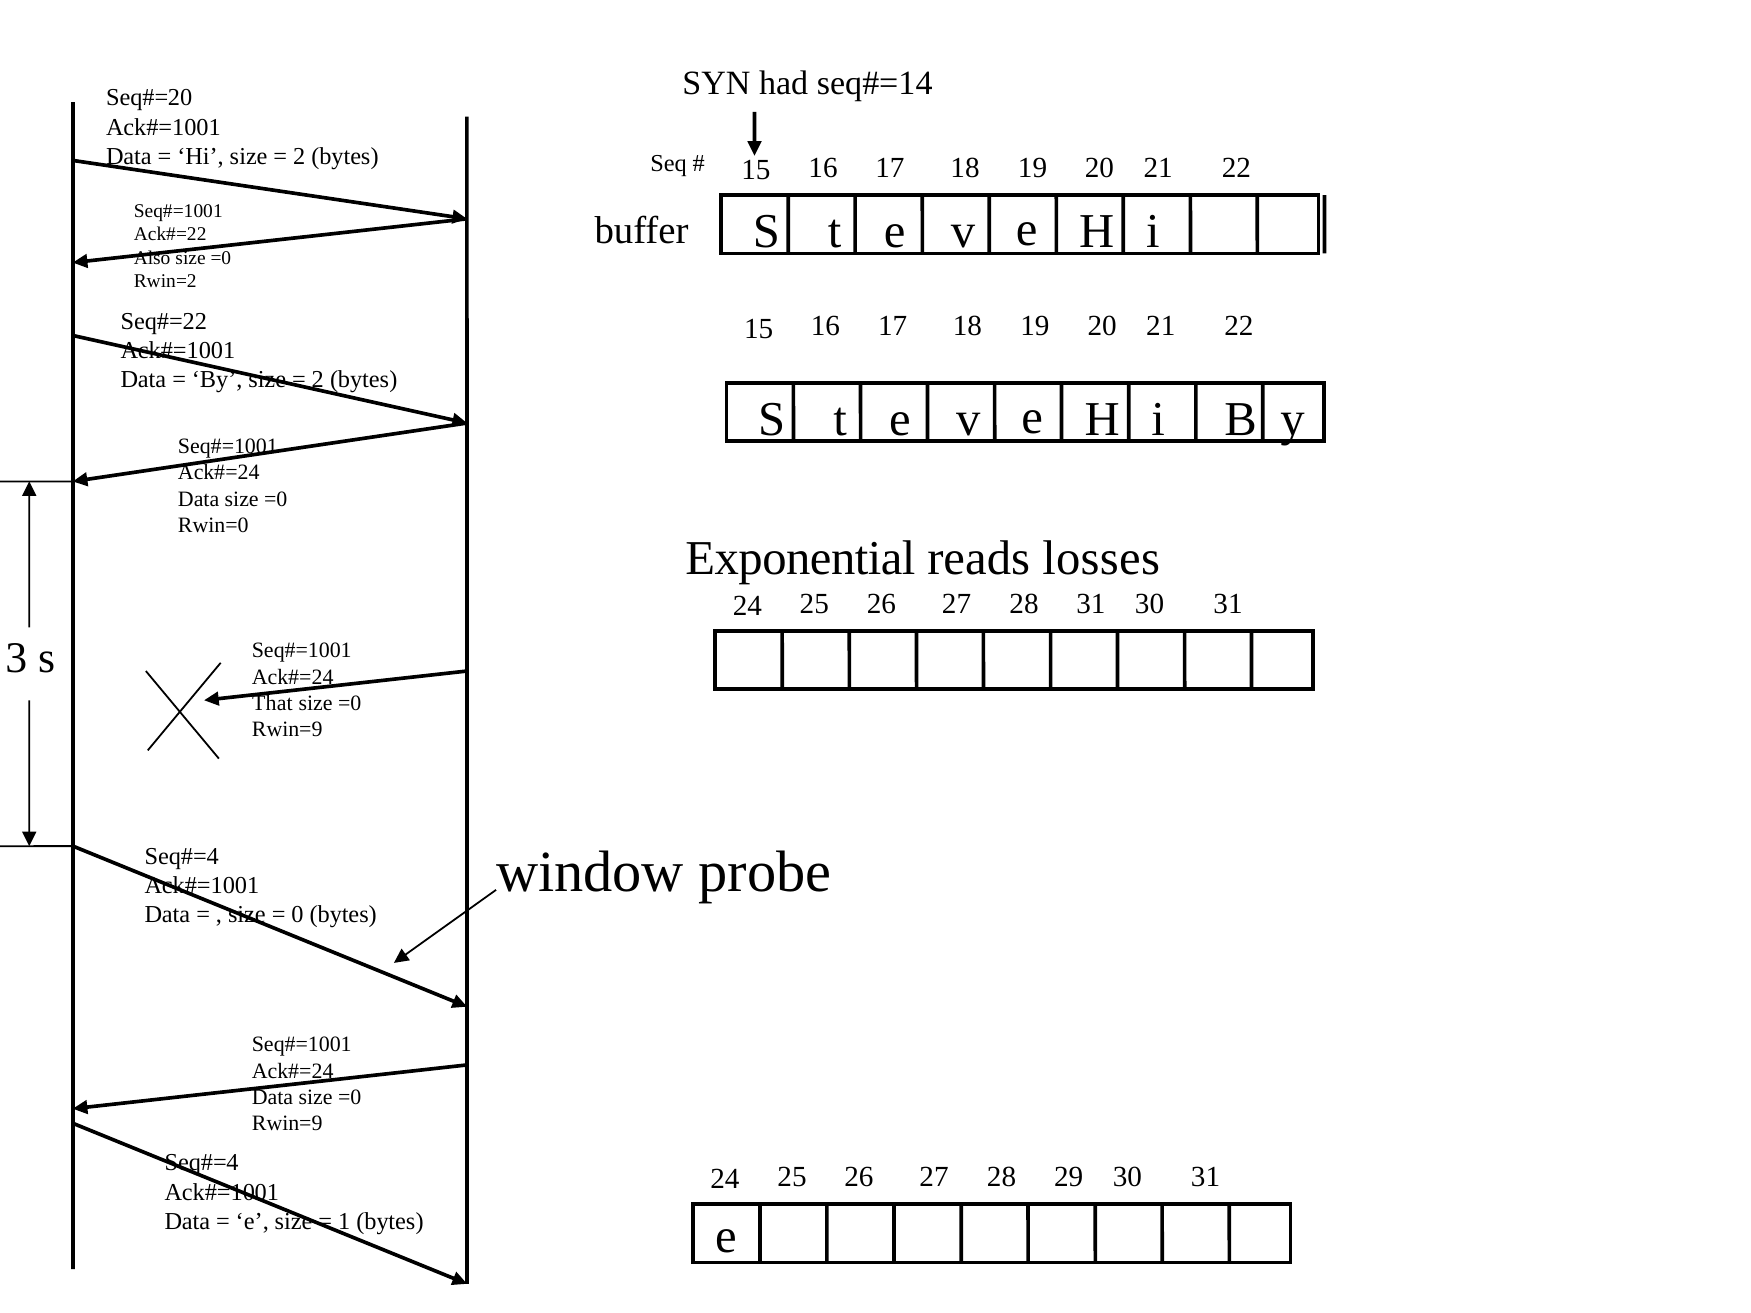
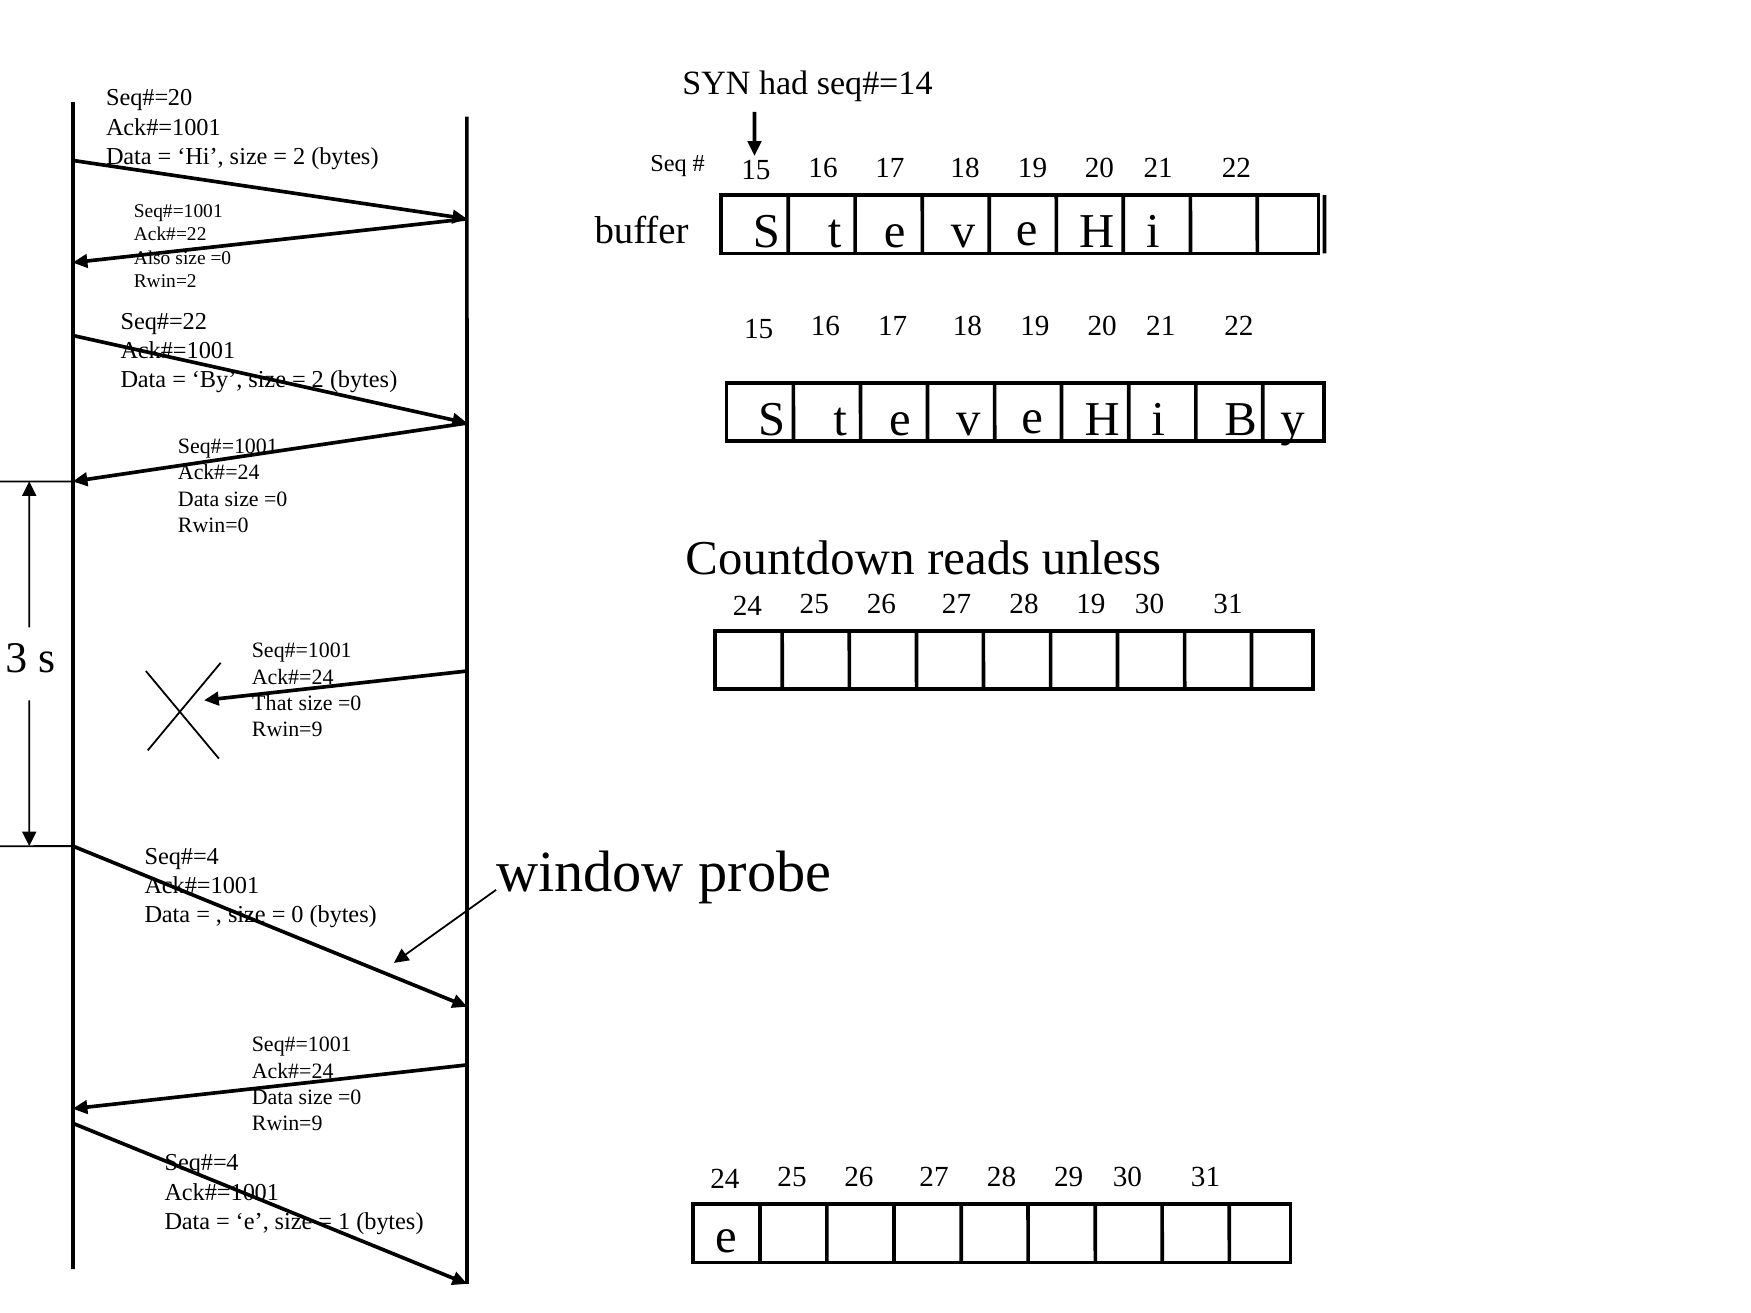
Exponential: Exponential -> Countdown (800, 558)
losses: losses -> unless (1102, 558)
28 31: 31 -> 19 (1091, 604)
